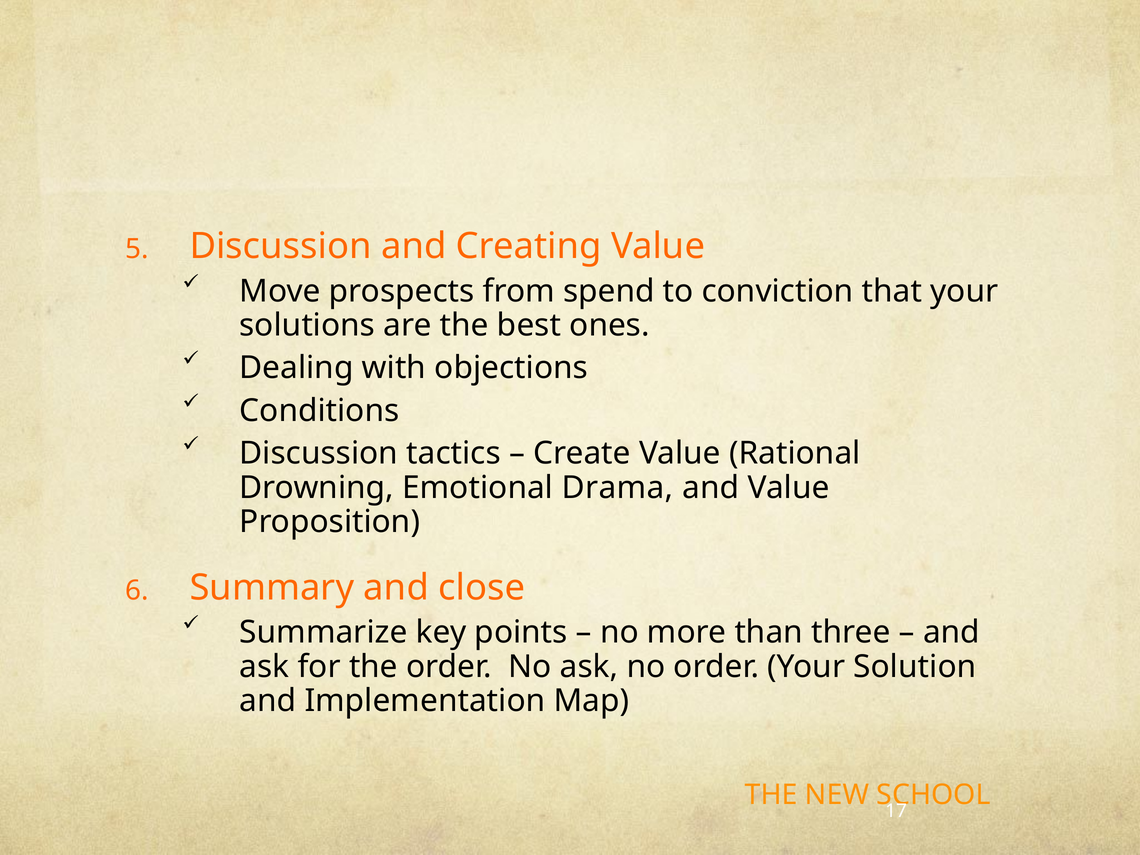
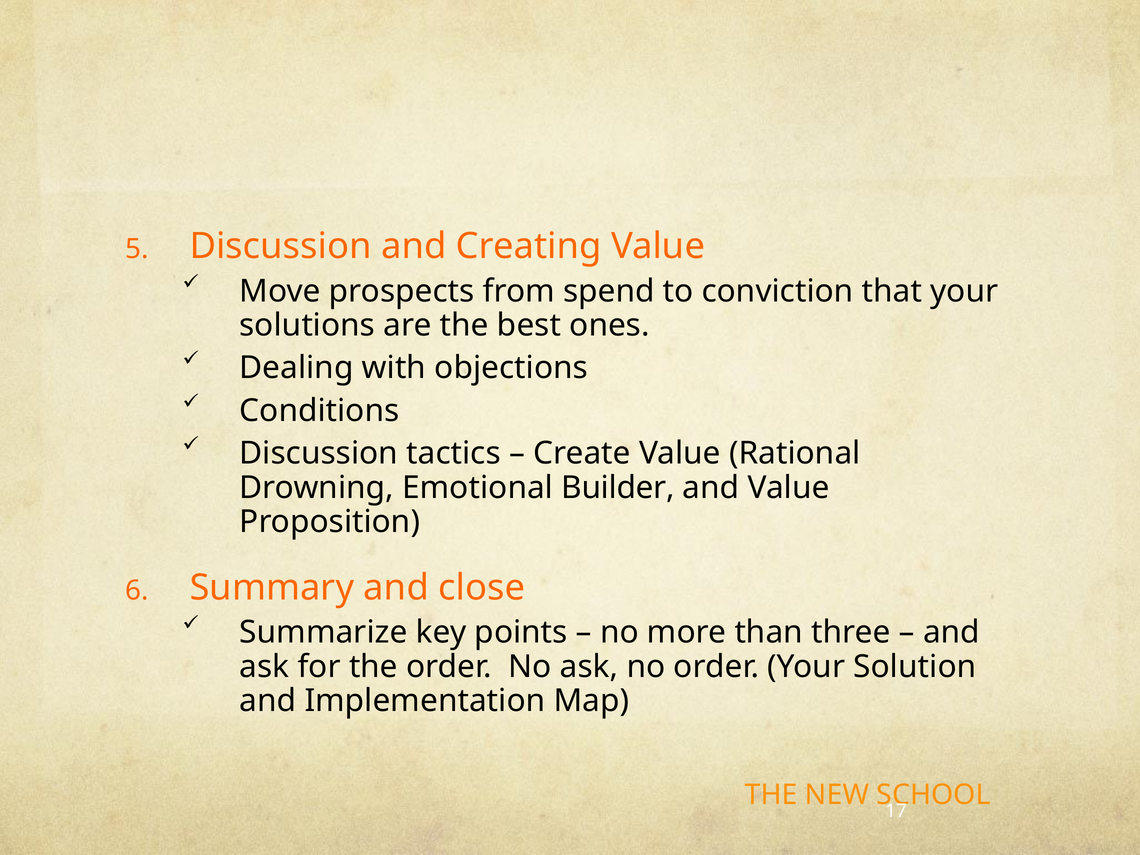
Drama: Drama -> Builder (618, 488)
